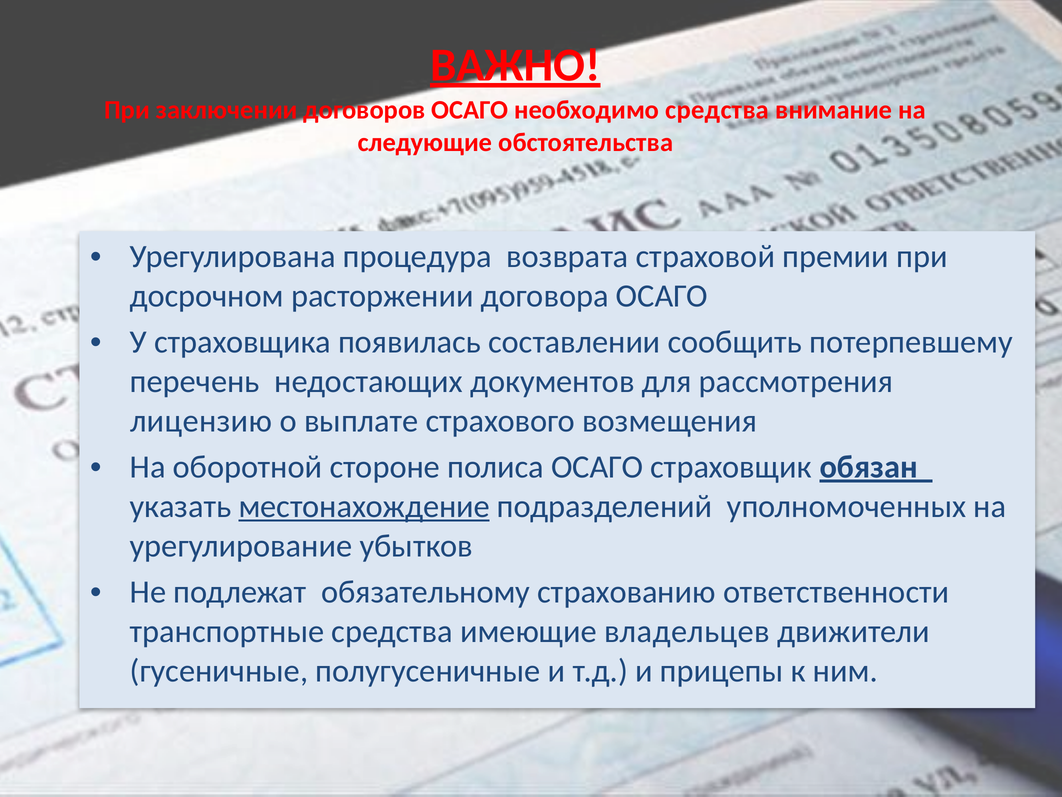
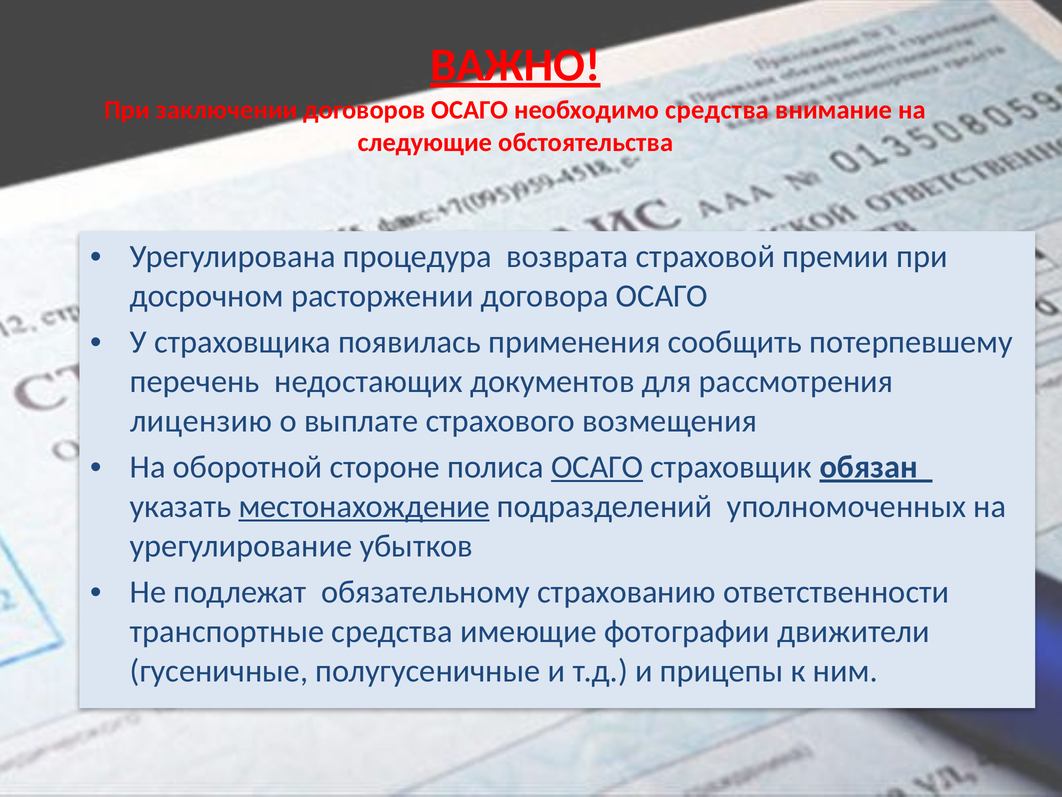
составлении: составлении -> применения (574, 342)
ОСАГО underline: none -> present (597, 467)
владельцев: владельцев -> фотографии (687, 631)
